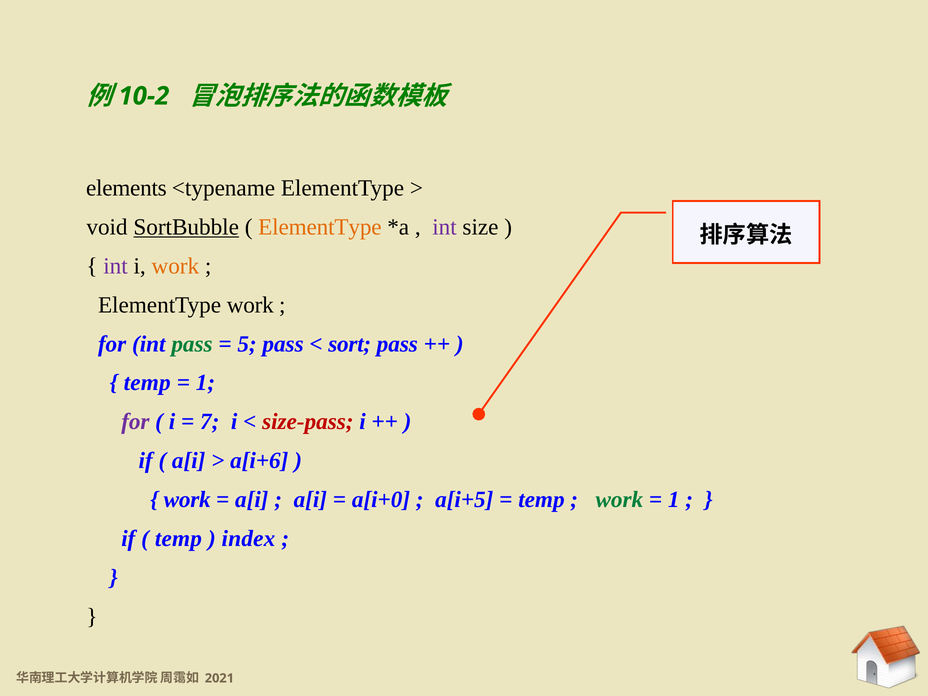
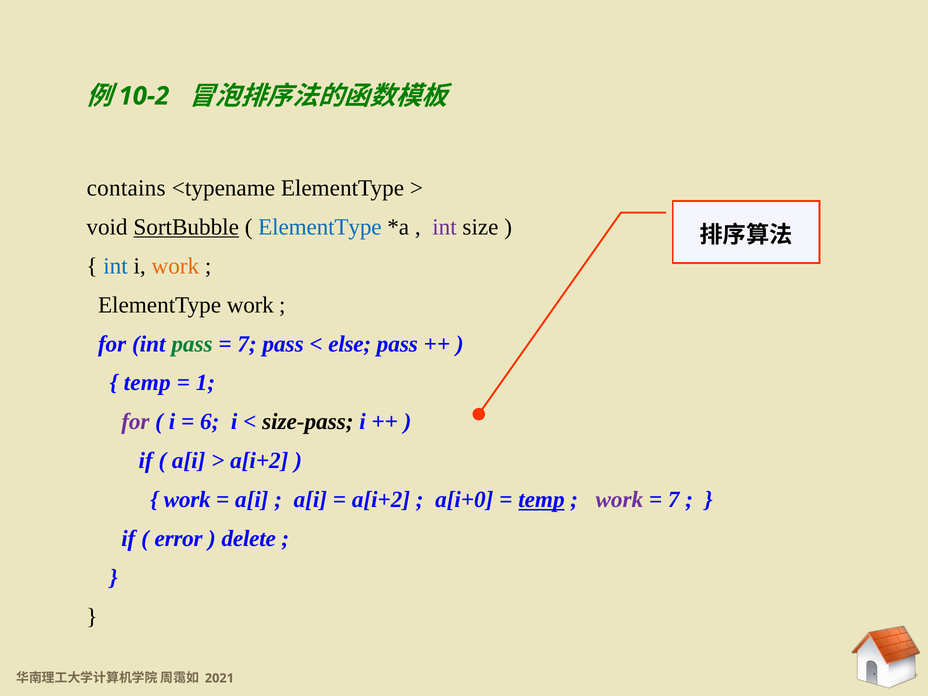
elements: elements -> contains (126, 188)
ElementType colour: orange -> blue (320, 227)
int colour: purple -> blue (116, 266)
5: 5 -> 7 (247, 344)
sort: sort -> else (350, 344)
7: 7 -> 6 (210, 422)
size-pass colour: red -> black (308, 422)
a[i+6: a[i+6 -> a[i+2 (259, 461)
a[i+0: a[i+0 -> a[i+2 (381, 500)
a[i+5: a[i+5 -> a[i+0 (464, 500)
temp underline: none -> present (541, 500)
work colour: green -> purple (619, 500)
1: 1 -> 7 (674, 500)
temp: temp -> error (179, 539)
index: index -> delete (249, 539)
